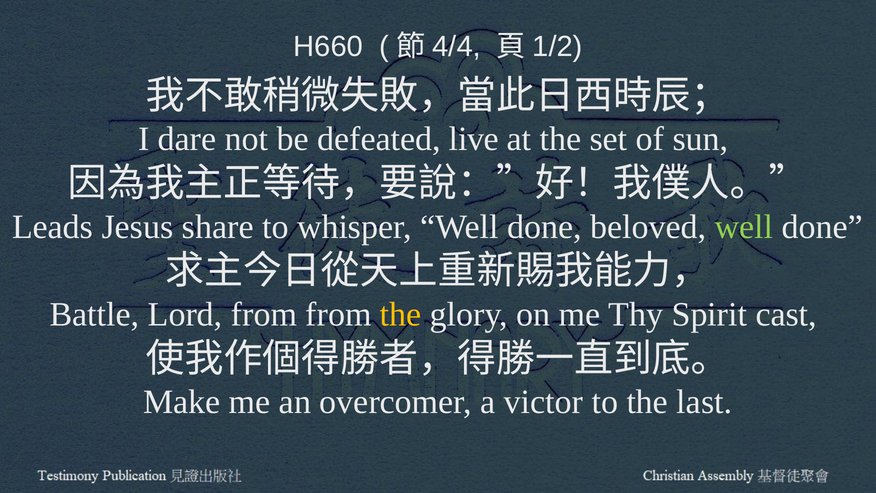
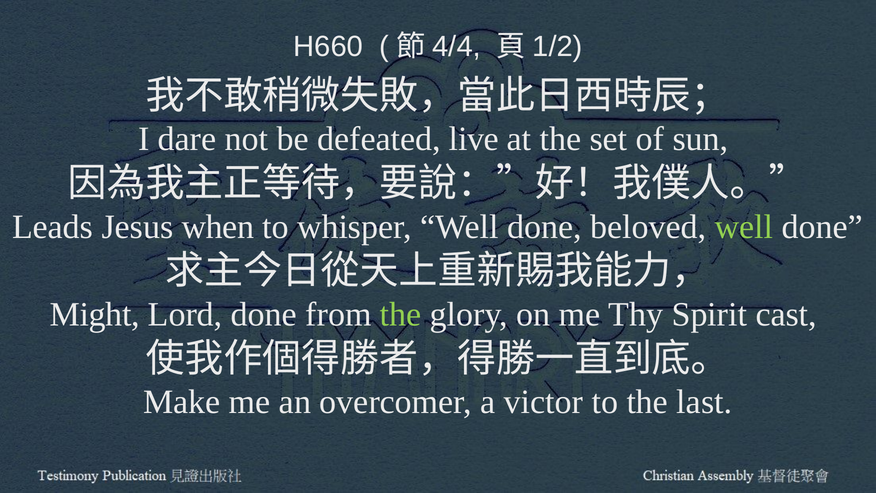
share: share -> when (218, 227)
Battle: Battle -> Might (95, 314)
Lord from: from -> done (264, 314)
the colour: yellow -> light green (401, 314)
